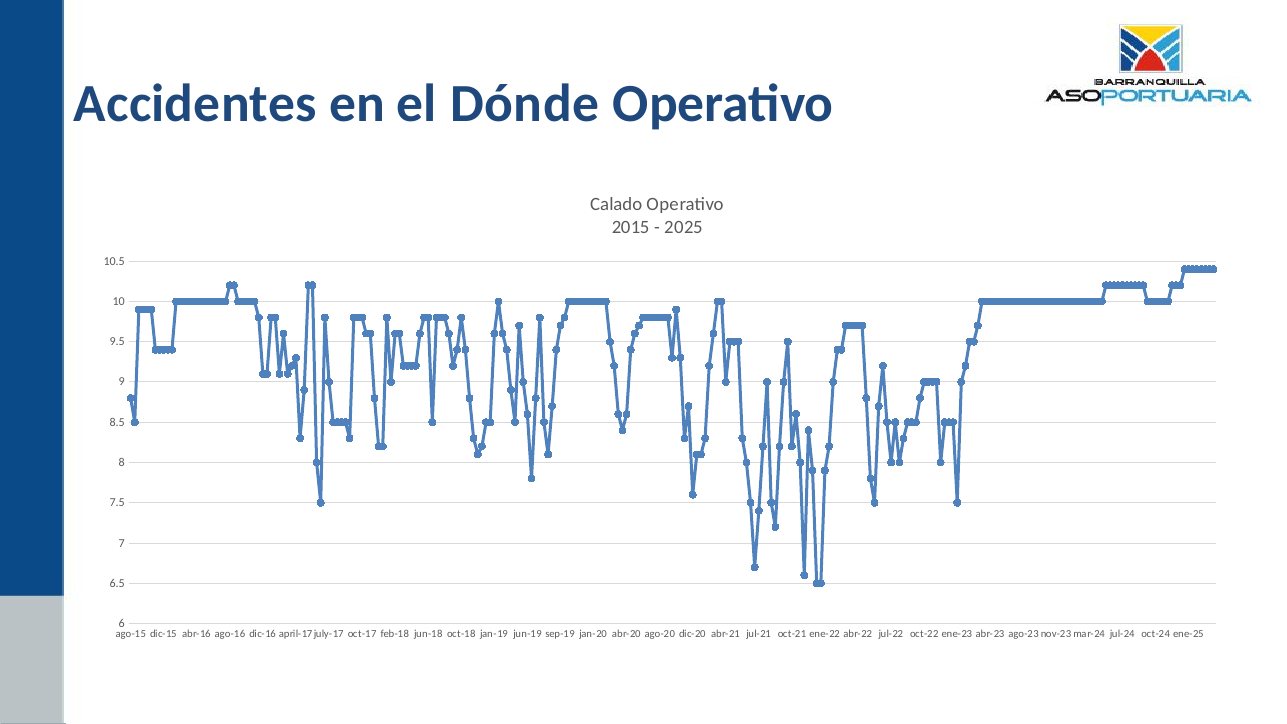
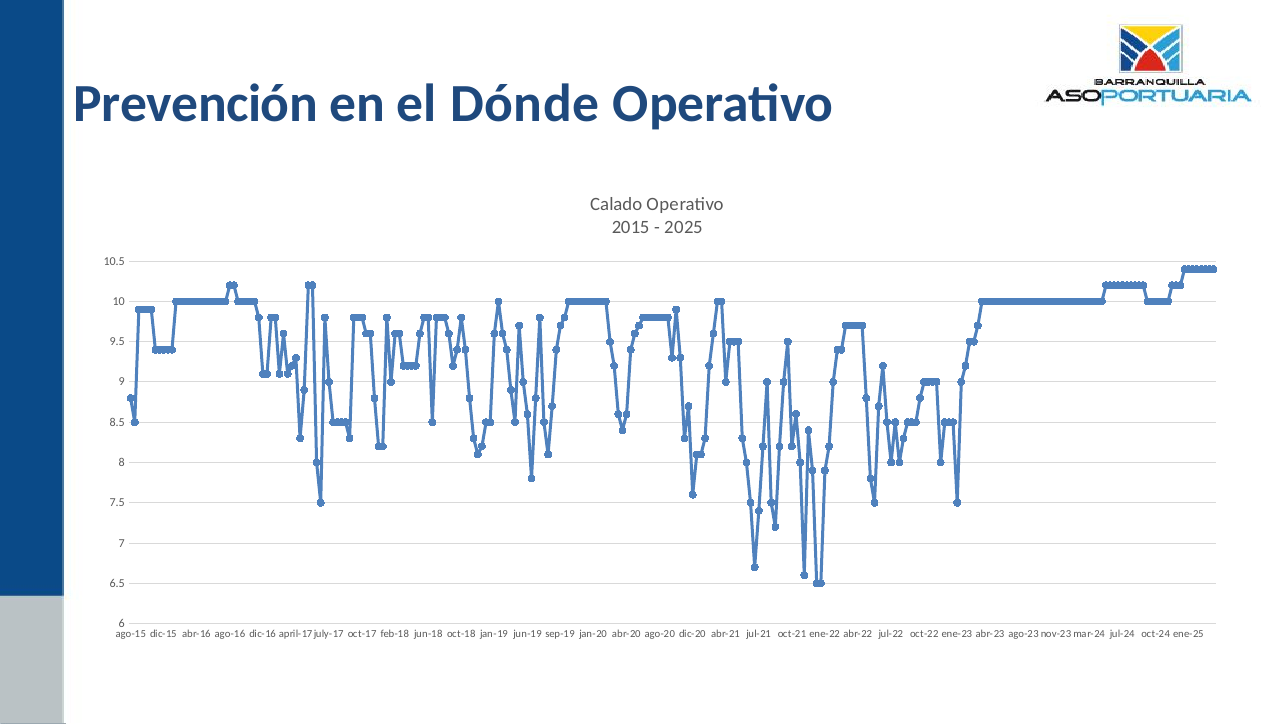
Accidentes: Accidentes -> Prevención (196, 104)
